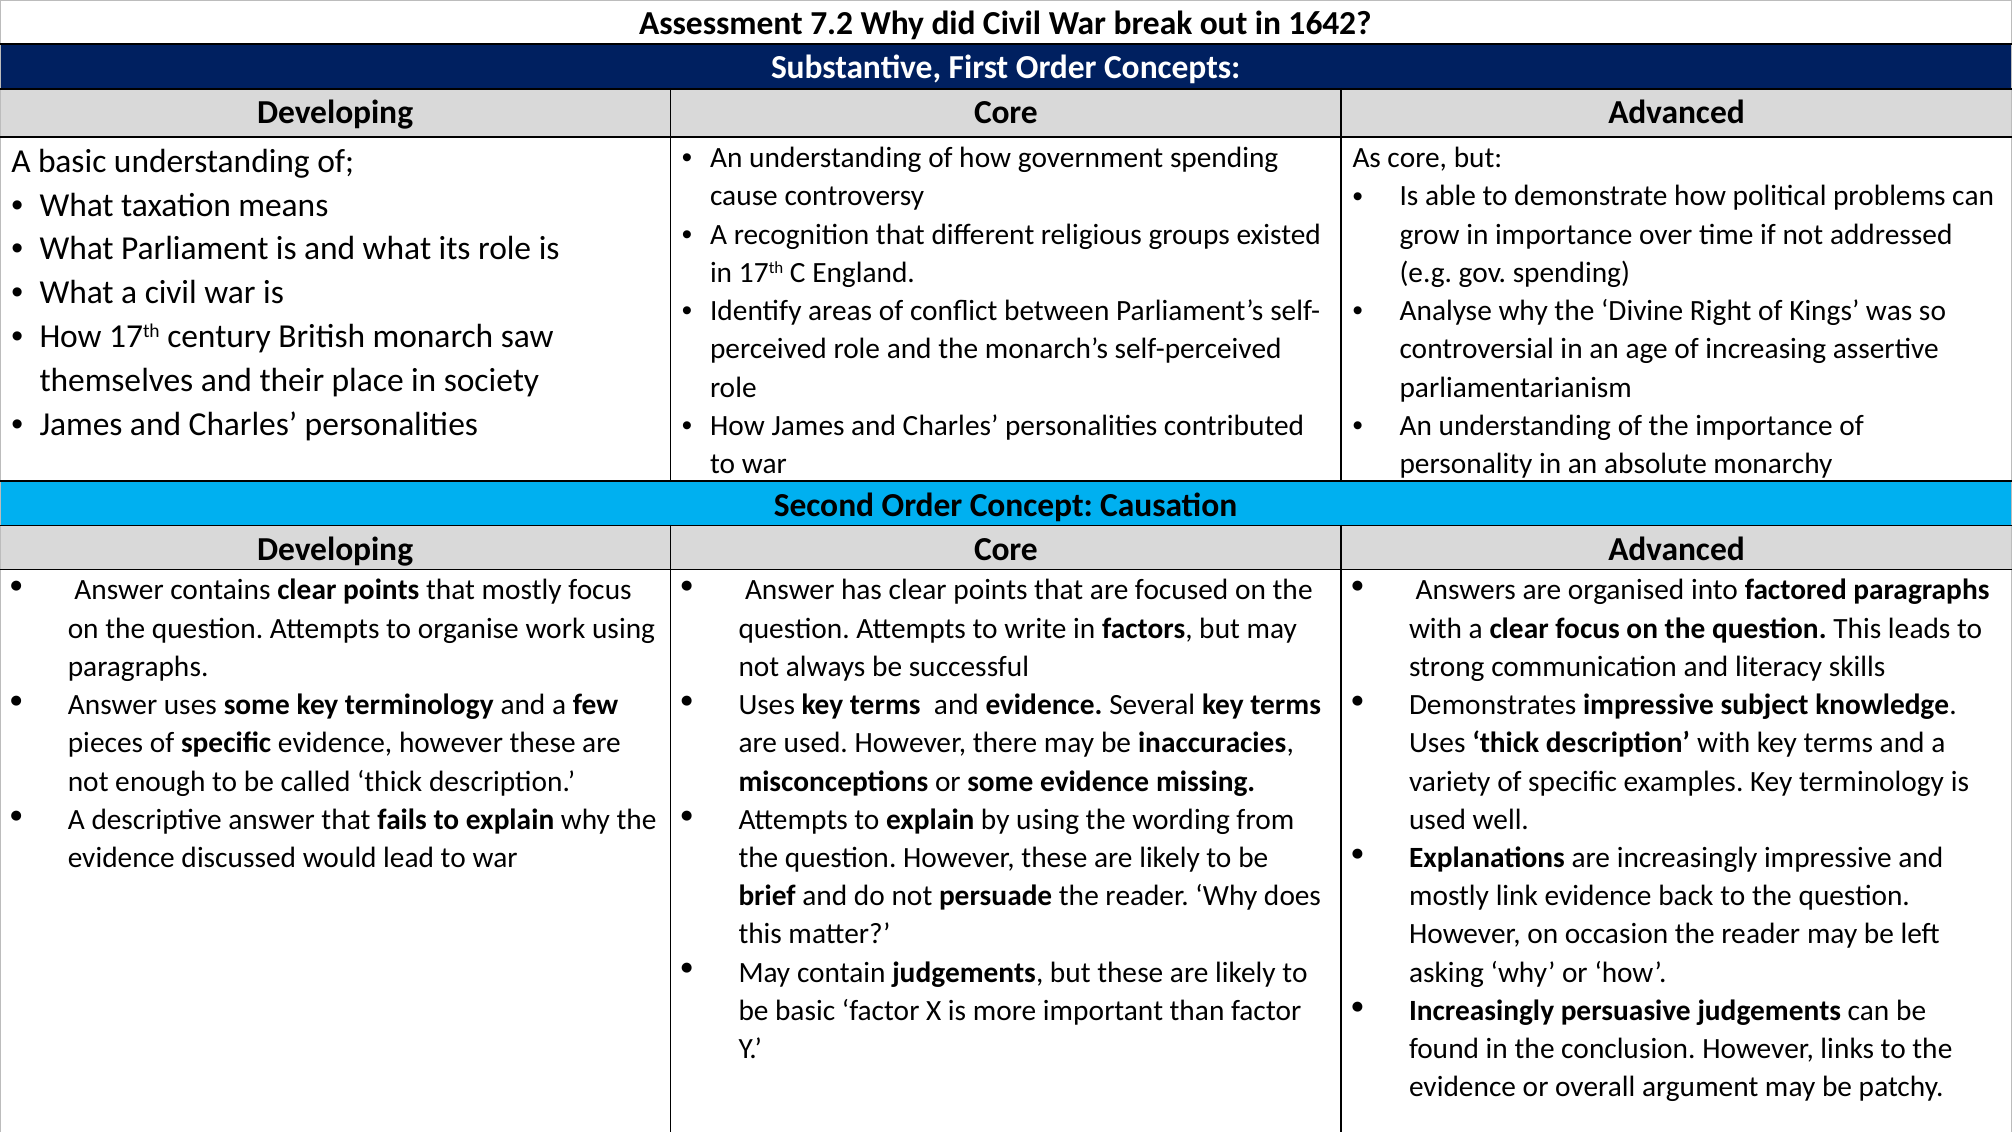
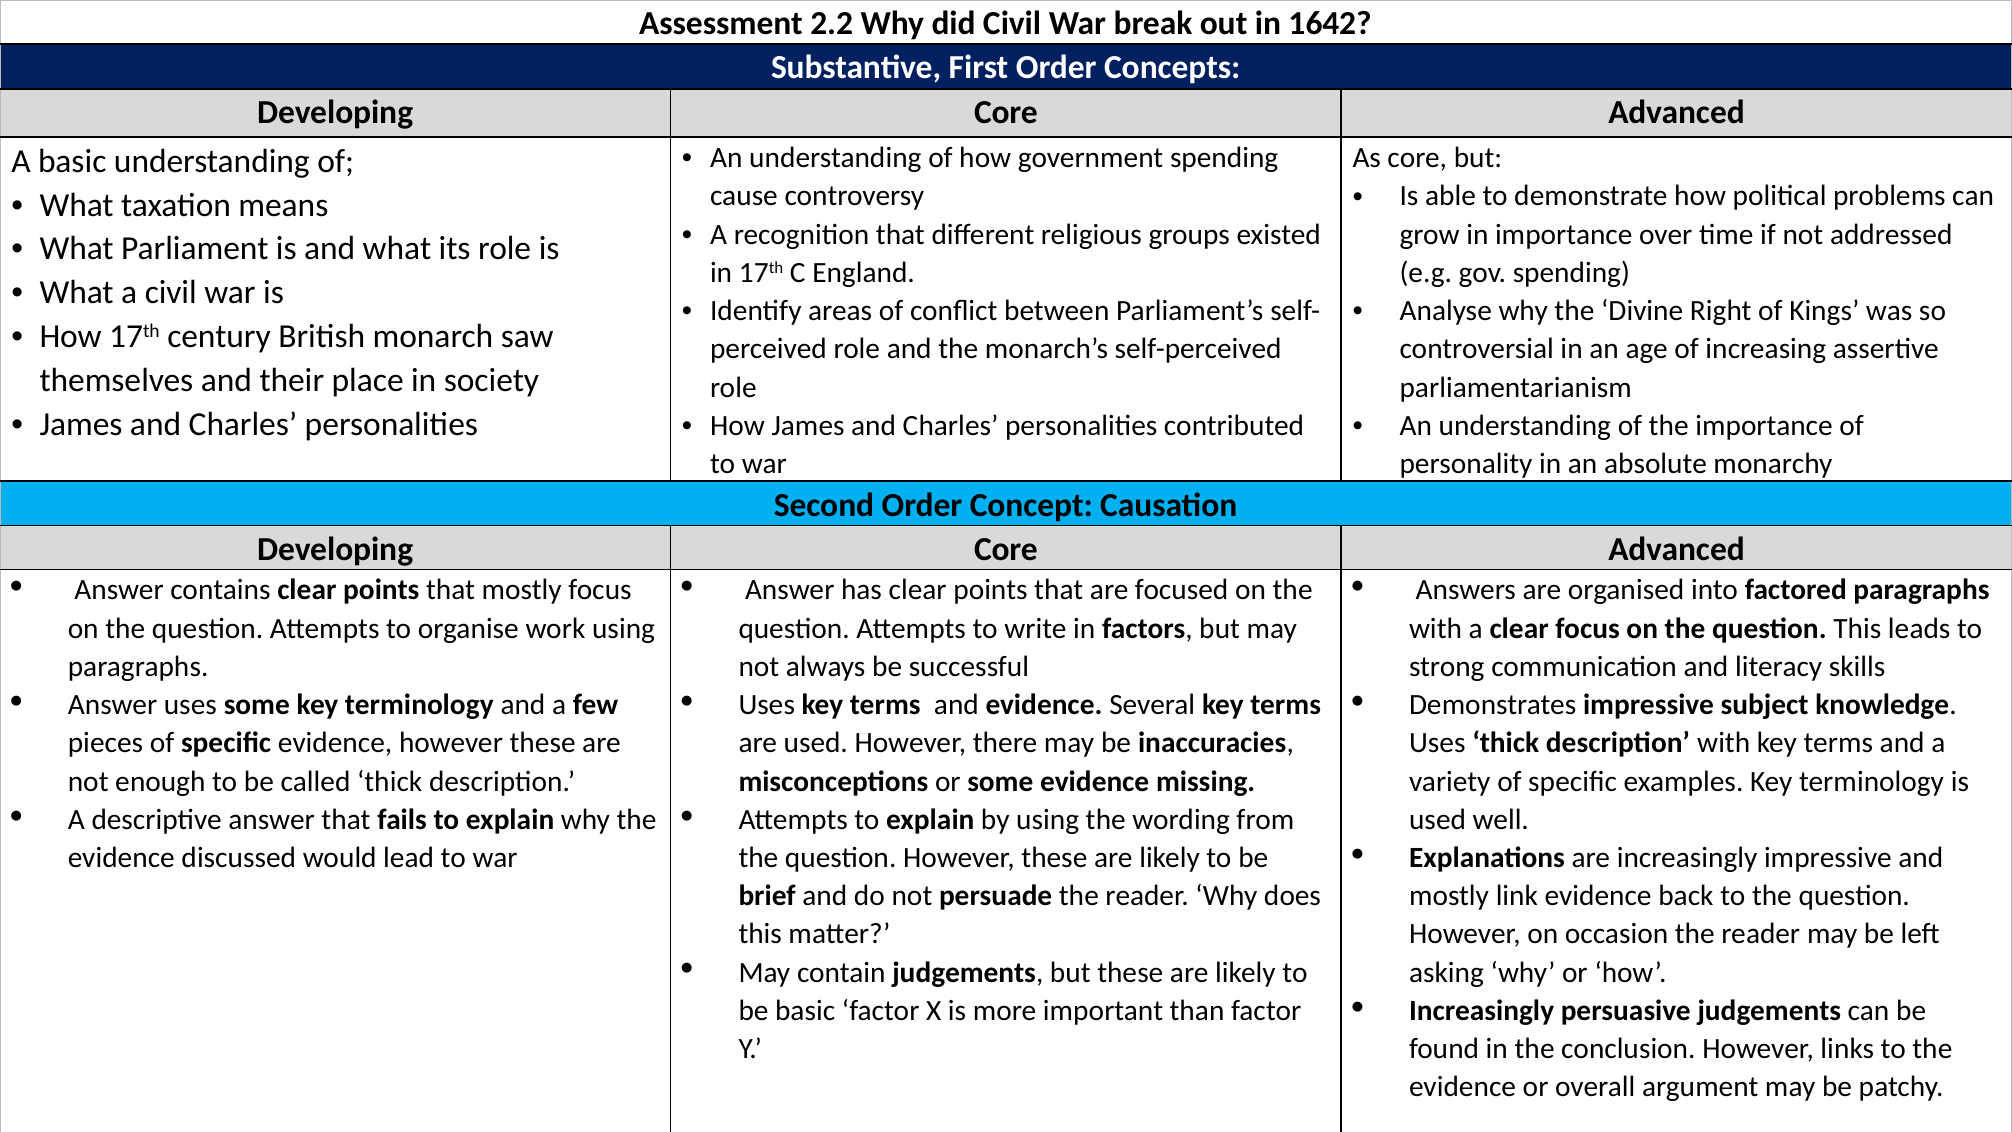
7.2: 7.2 -> 2.2 (832, 24)
